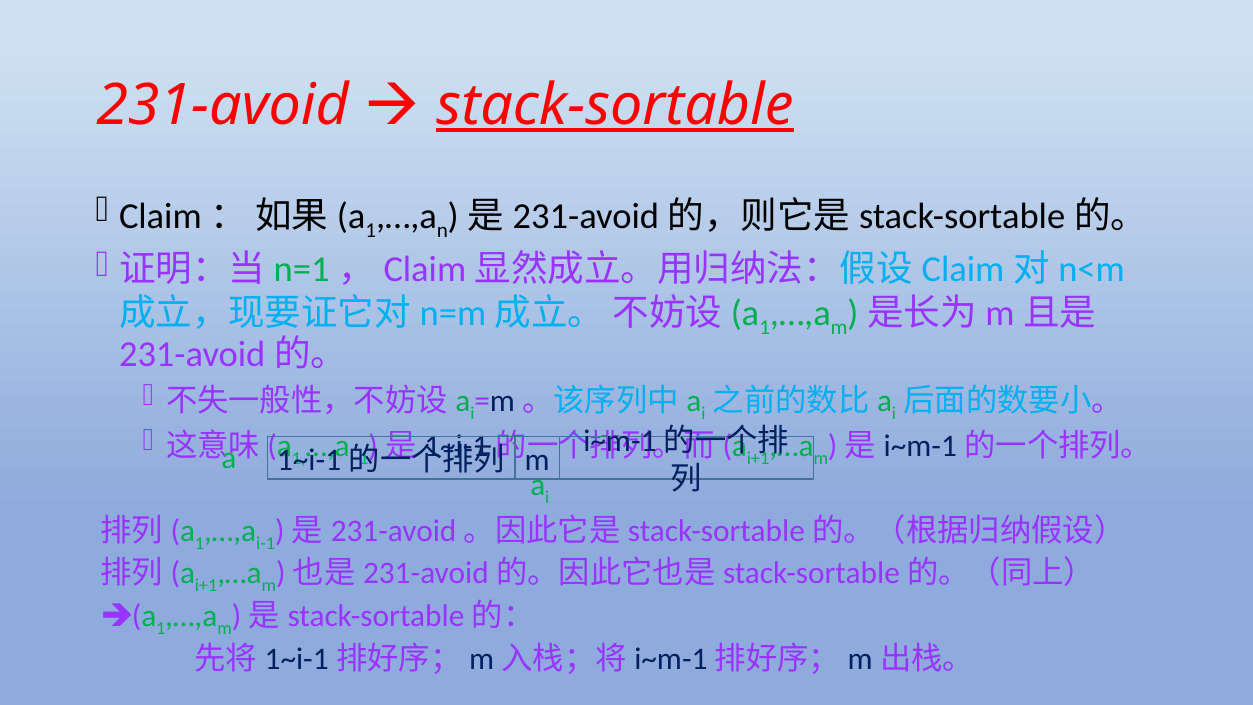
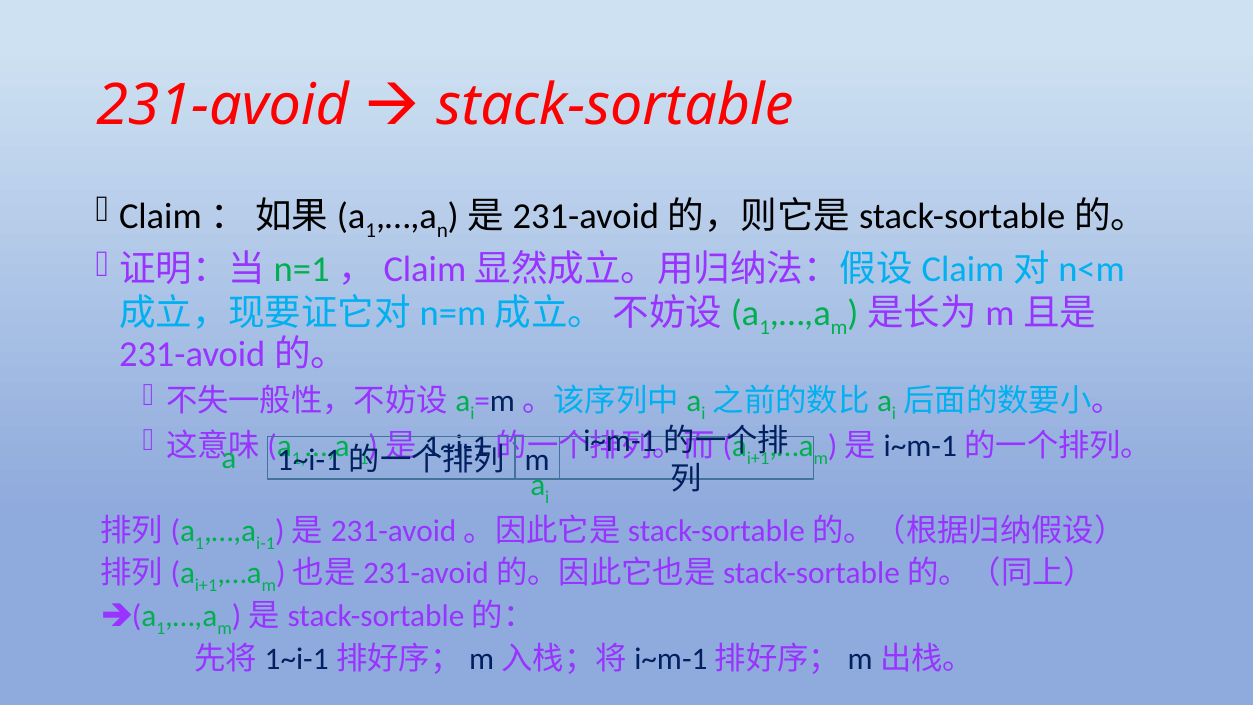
stack-sortable underline: present -> none (615, 105)
